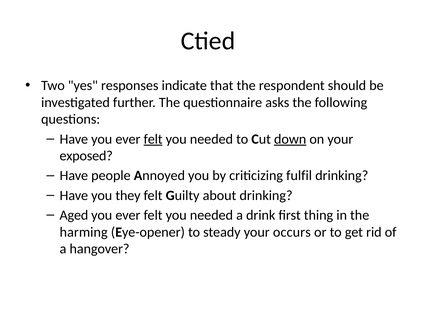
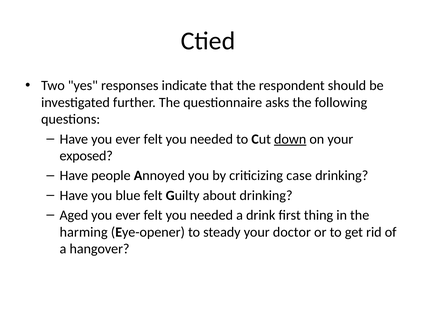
felt underline: present -> none (153, 139)
fulfil: fulfil -> case (299, 175)
they: they -> blue (128, 195)
occurs: occurs -> doctor (292, 232)
